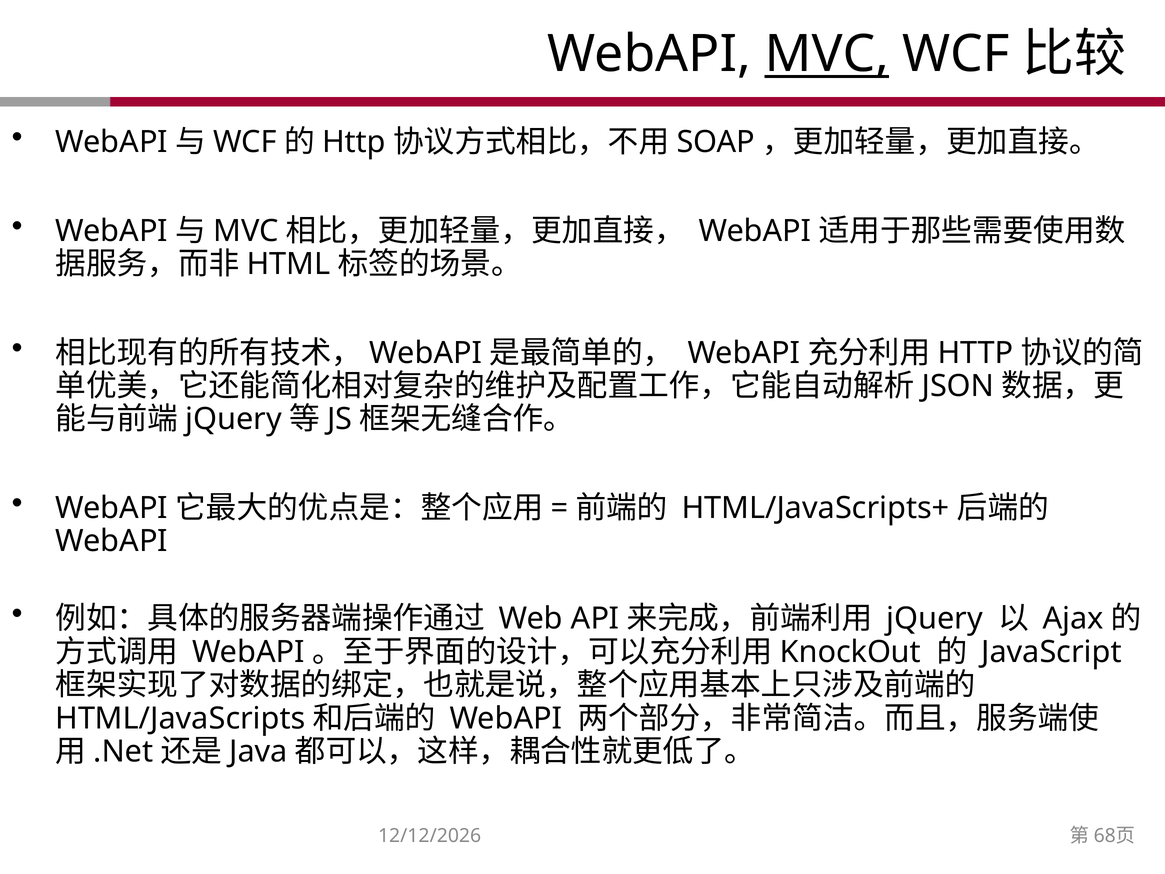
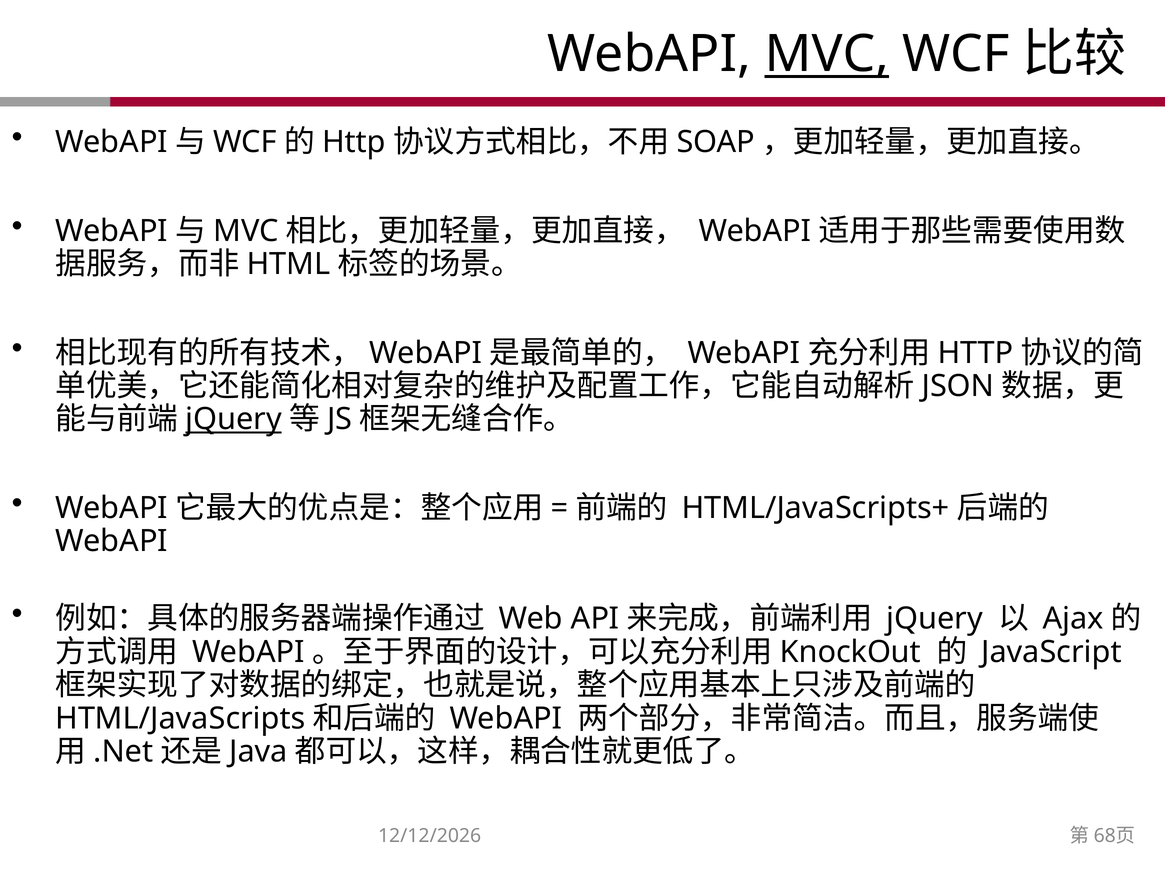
jQuery underline: none -> present (234, 419)
